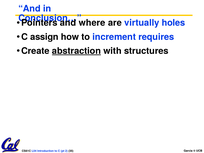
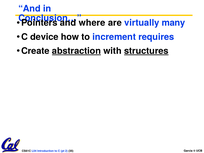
holes: holes -> many (173, 23)
assign: assign -> device (44, 37)
structures underline: none -> present (146, 51)
